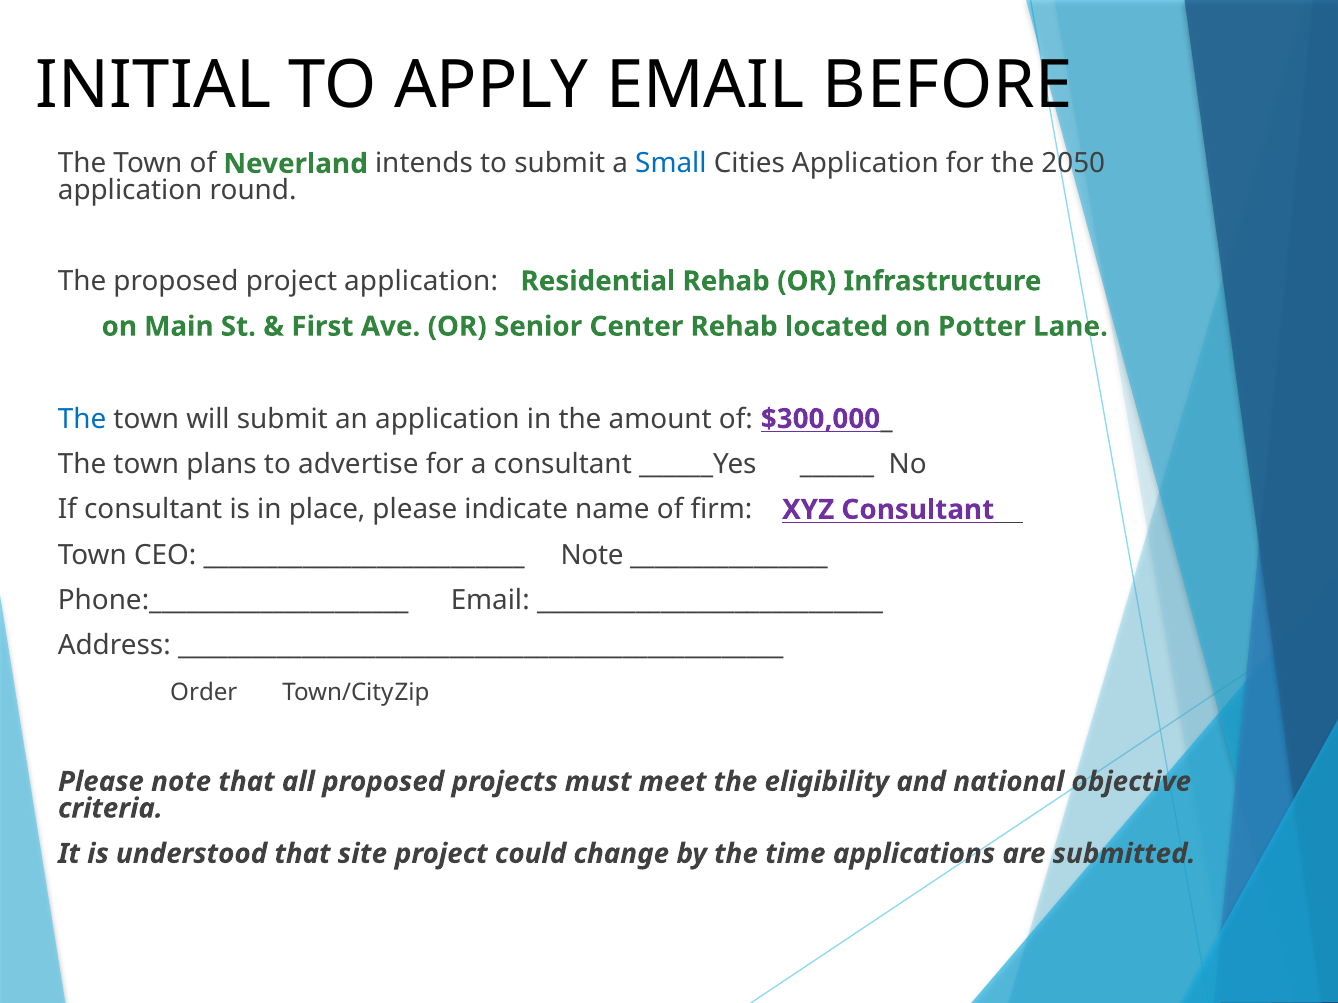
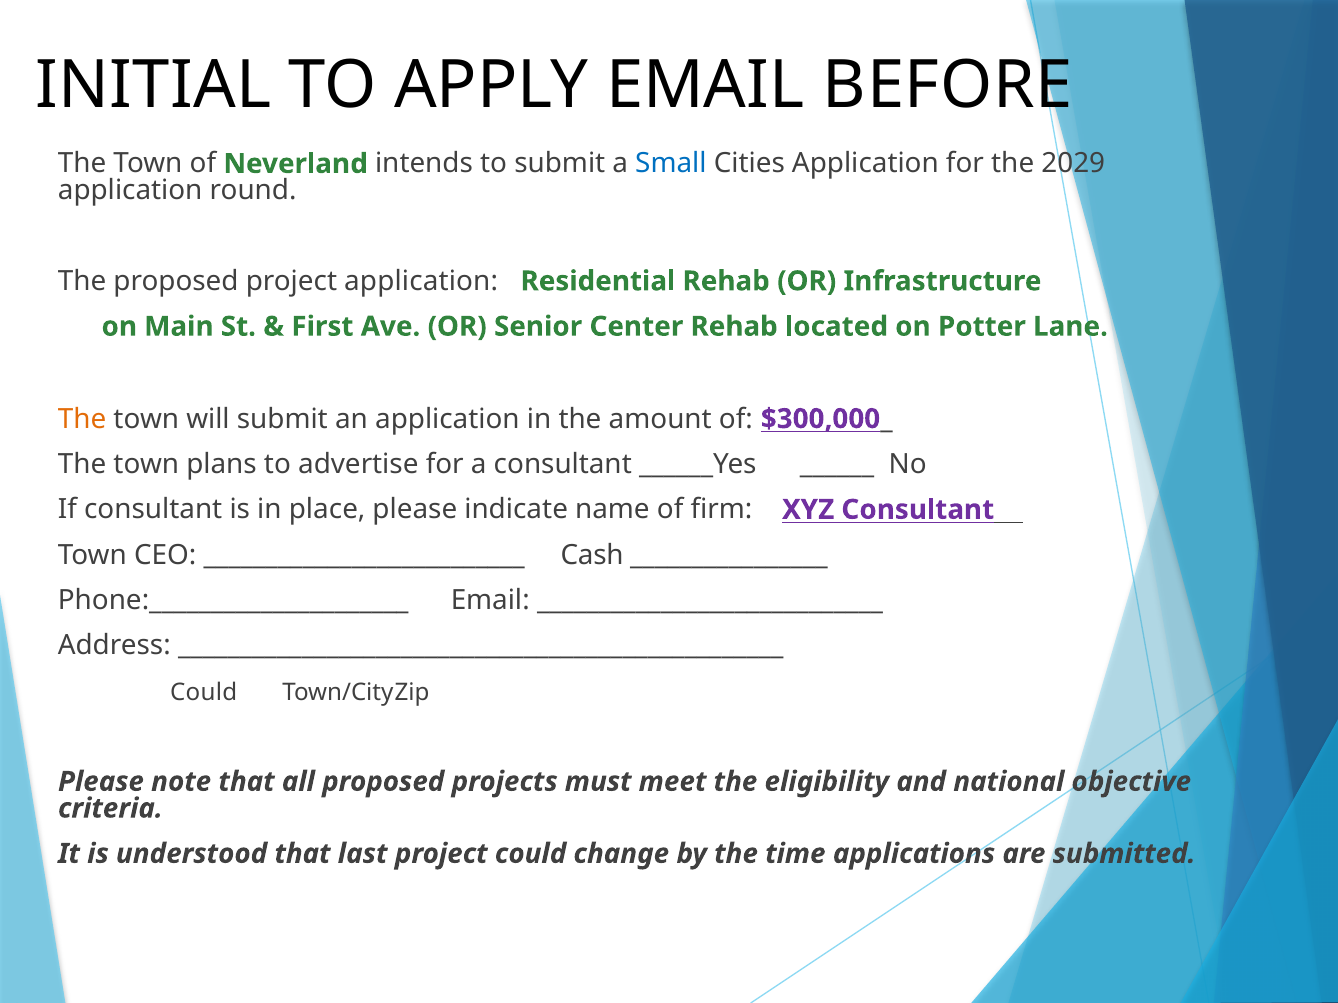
2050: 2050 -> 2029 (1073, 164)
The colour: blue -> orange (82, 419)
Note: Note -> Cash (592, 555)
Order: Order -> Could (204, 692)
site: site -> last (363, 854)
